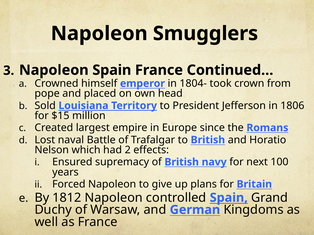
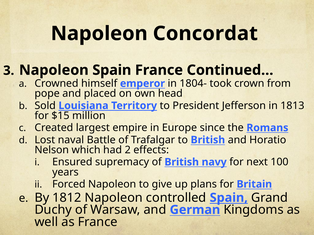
Smugglers: Smugglers -> Concordat (205, 34)
1806: 1806 -> 1813 (292, 106)
